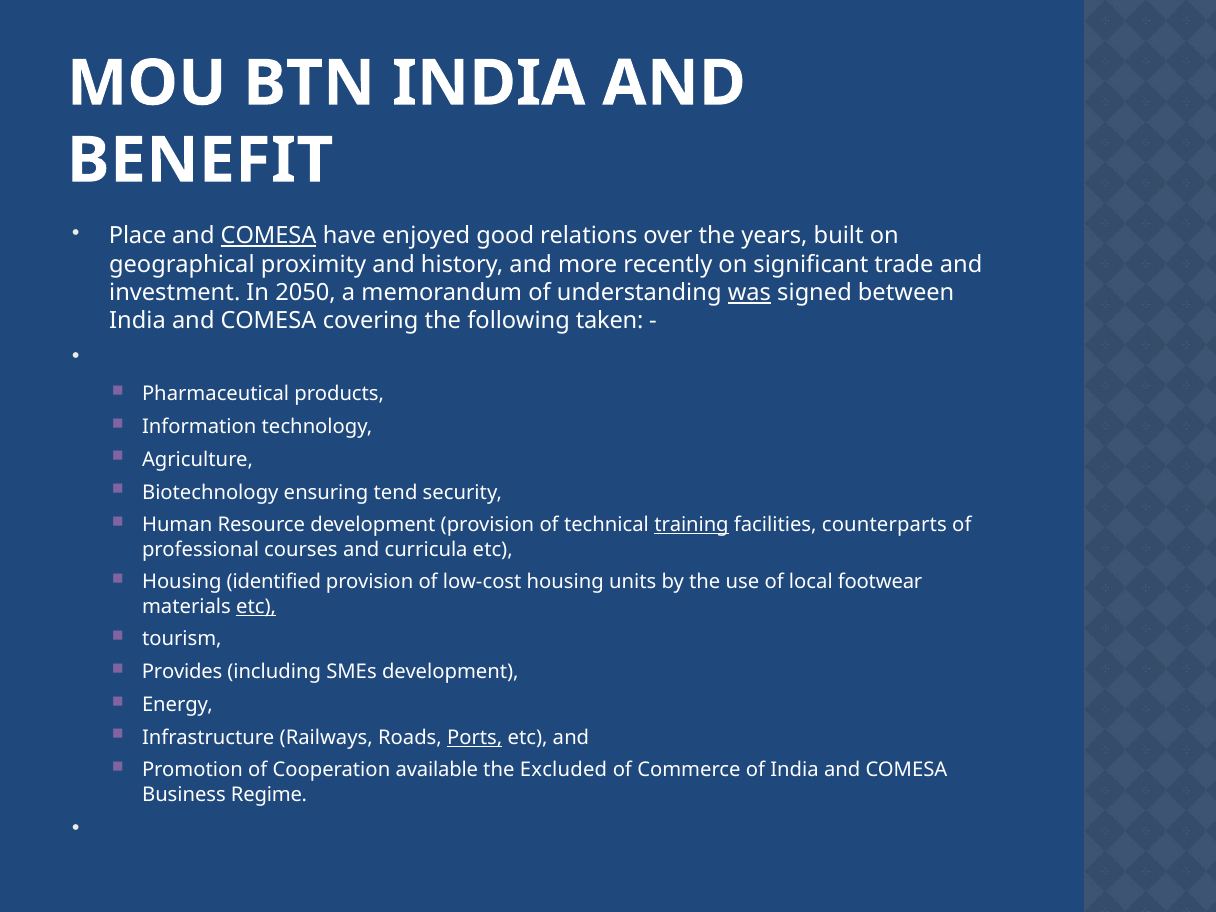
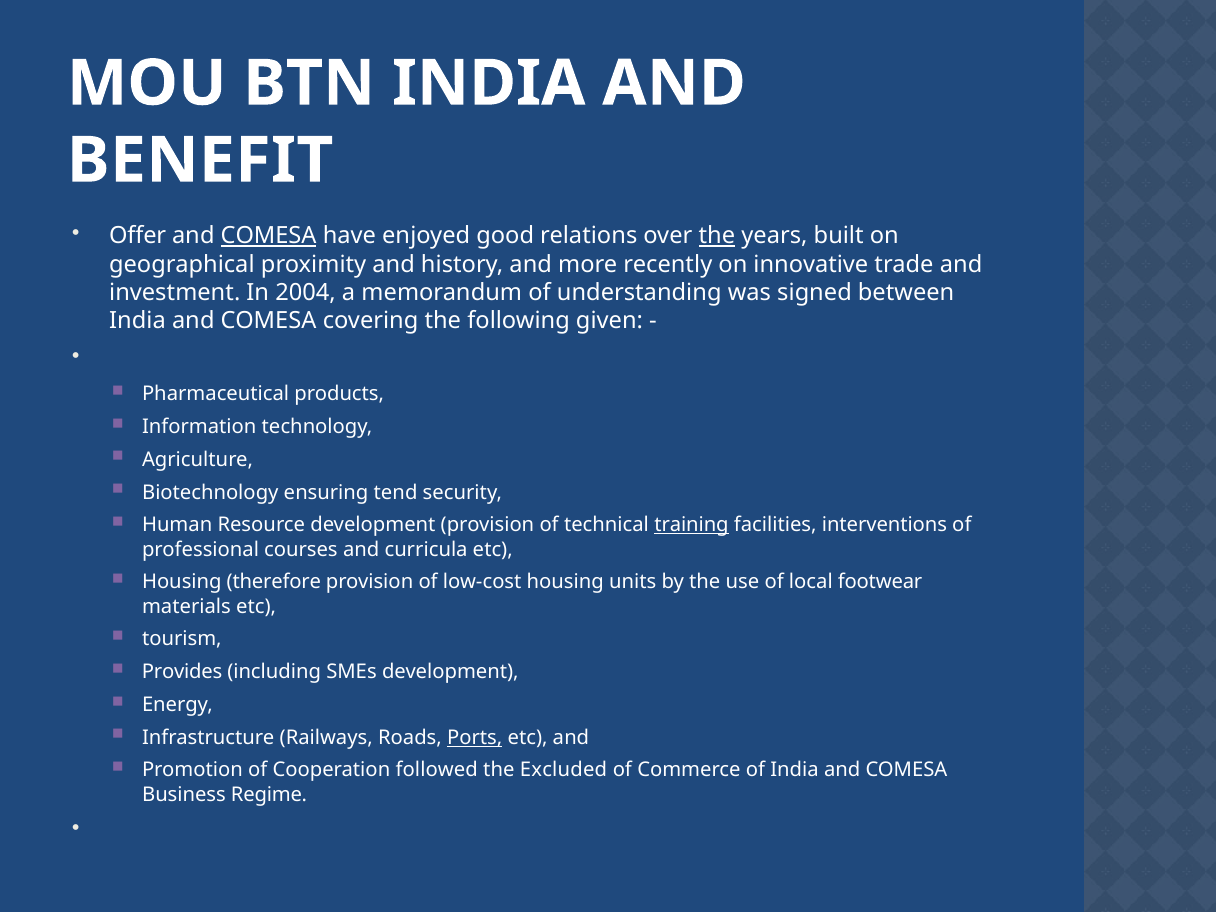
Place: Place -> Offer (138, 236)
the underline: none -> present (717, 236)
significant: significant -> innovative (811, 264)
2050: 2050 -> 2004 (306, 293)
was underline: present -> none (749, 293)
taken: taken -> given (609, 321)
counterparts: counterparts -> interventions (884, 525)
identified: identified -> therefore (274, 582)
etc underline: present -> none (256, 606)
available: available -> followed (437, 770)
